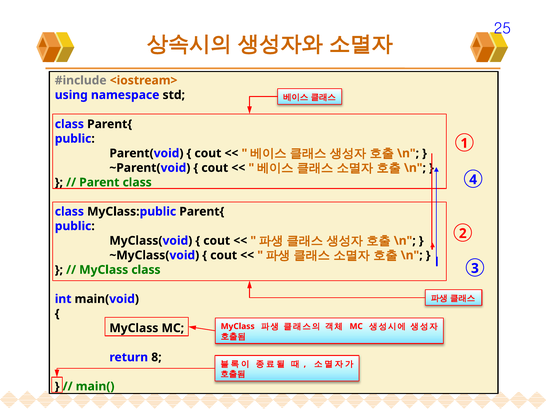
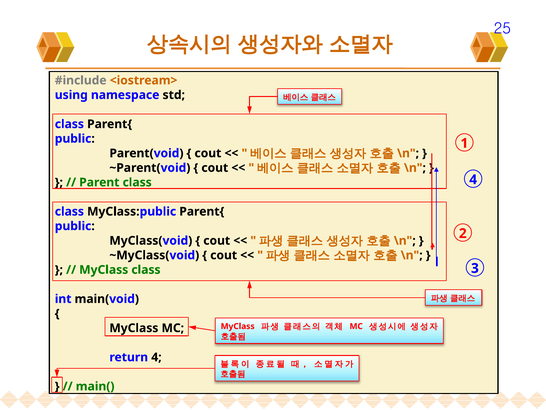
return 8: 8 -> 4 (156, 357)
